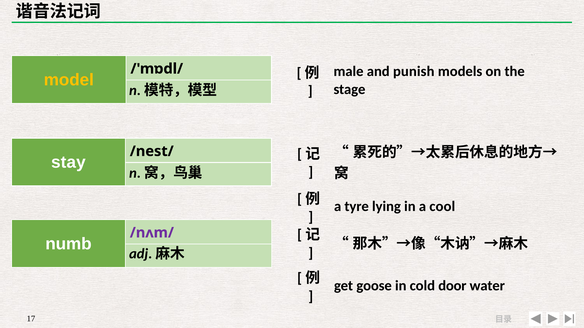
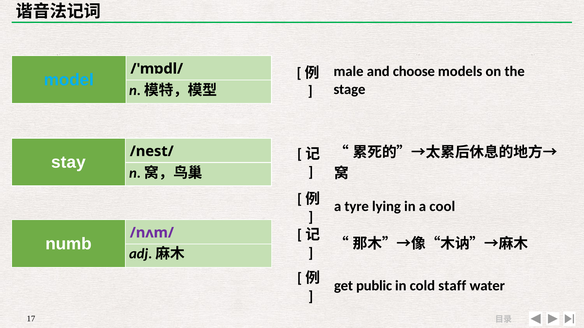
punish: punish -> choose (414, 72)
model colour: yellow -> light blue (69, 80)
goose: goose -> public (374, 286)
door: door -> staff (452, 286)
